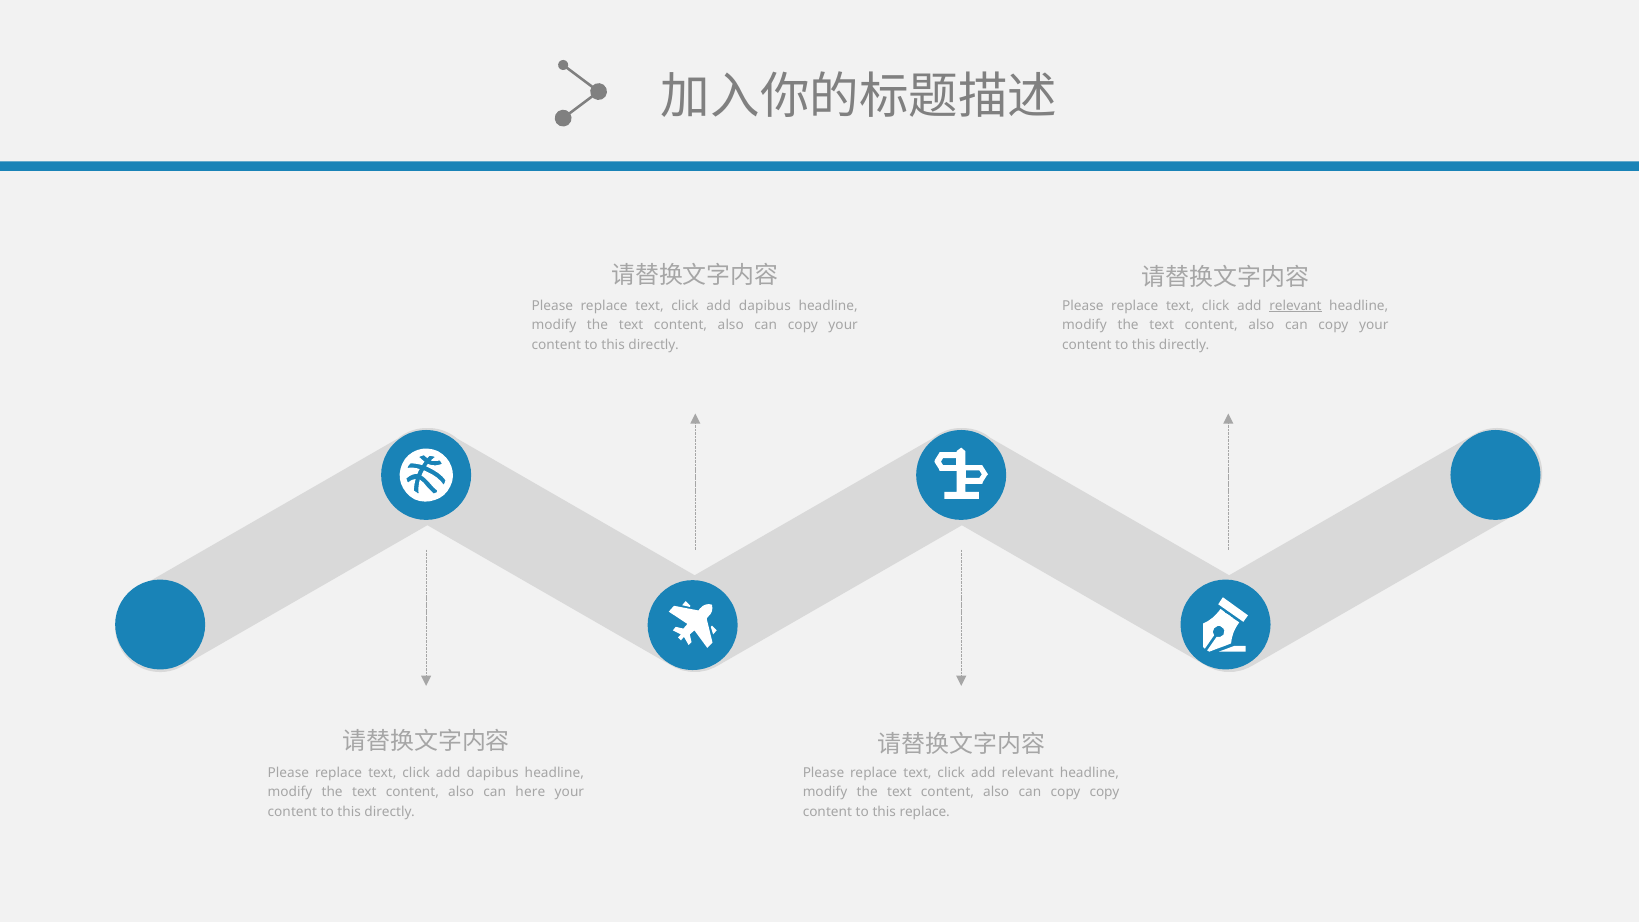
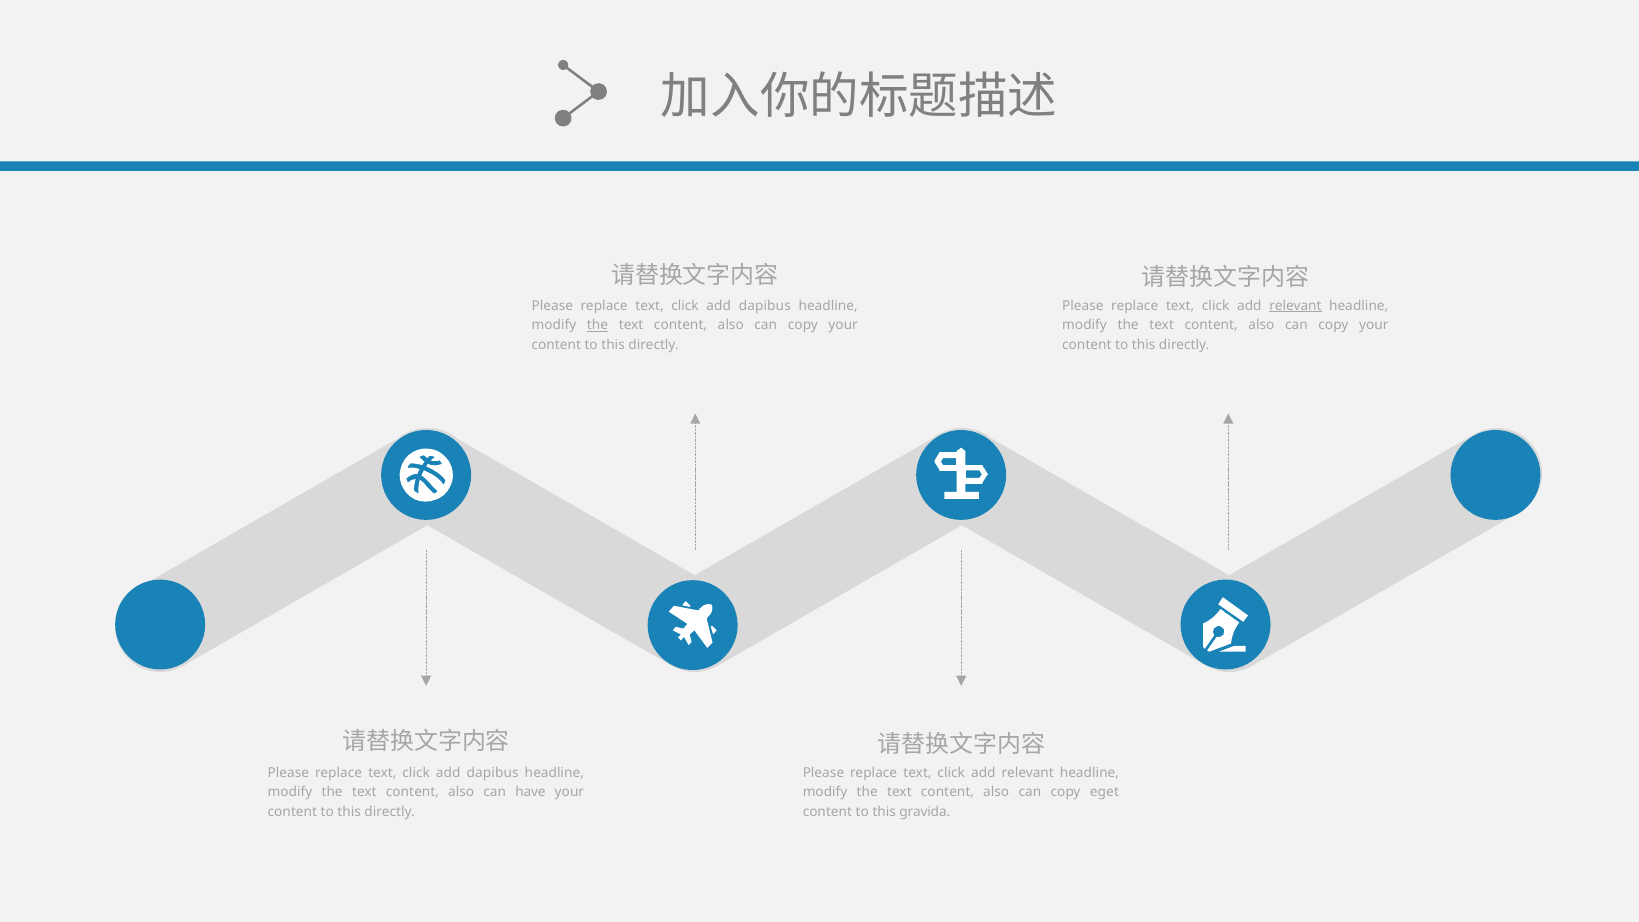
the underline: none -> present (598, 325)
here: here -> have (530, 793)
copy copy: copy -> eget (1104, 793)
this replace: replace -> gravida (925, 812)
